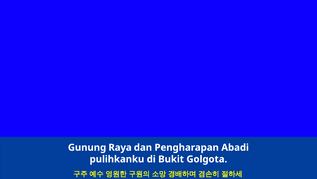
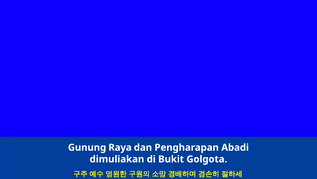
pulihkanku: pulihkanku -> dimuliakan (117, 159)
